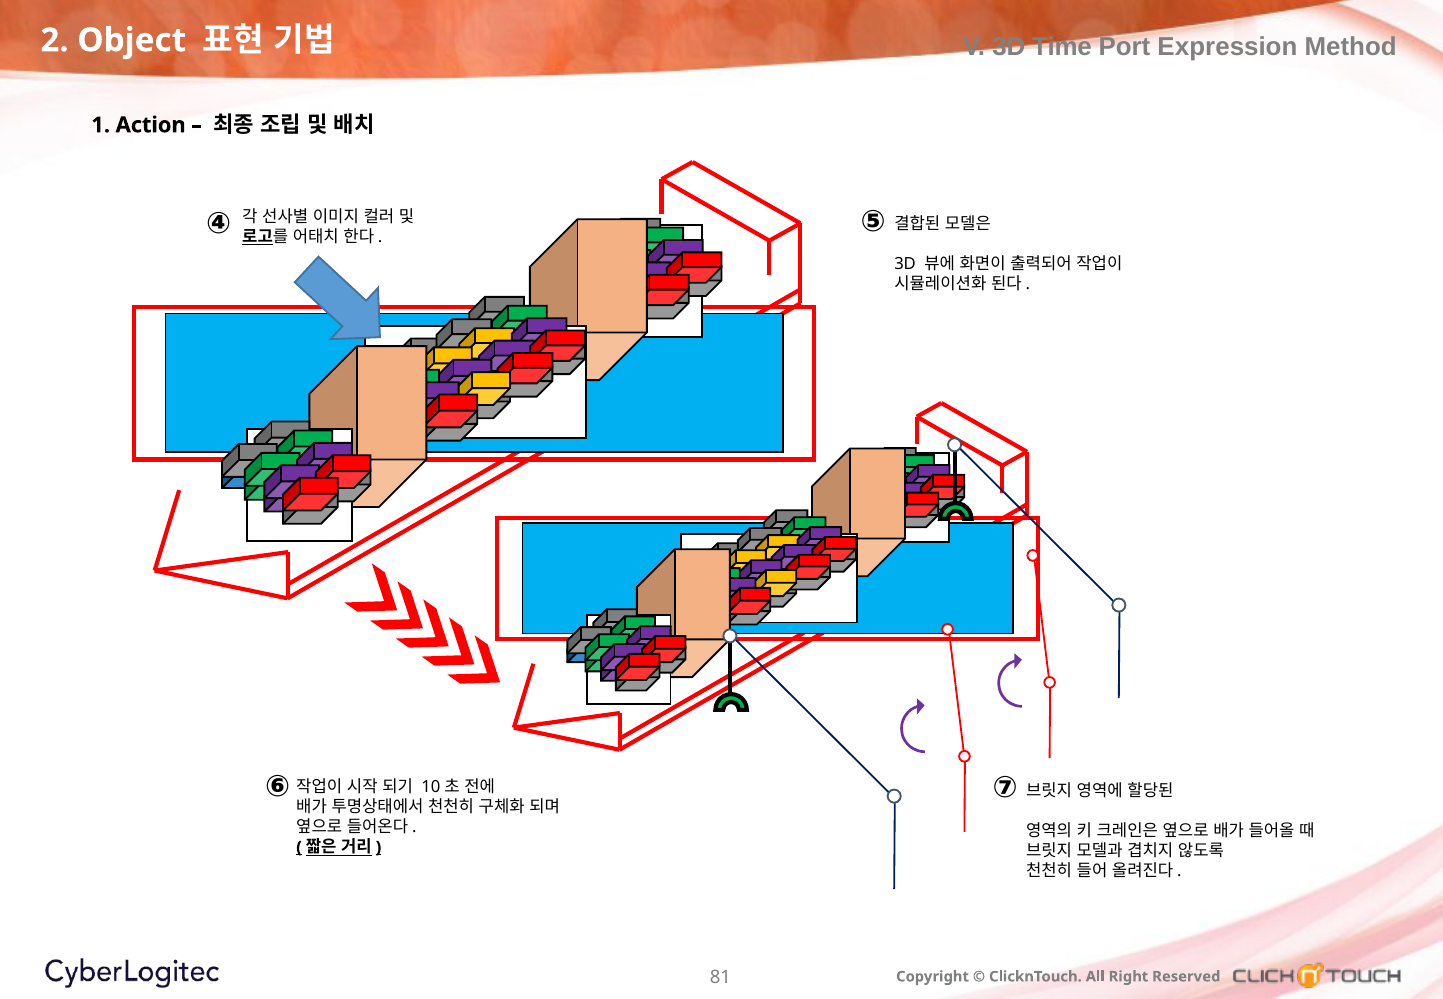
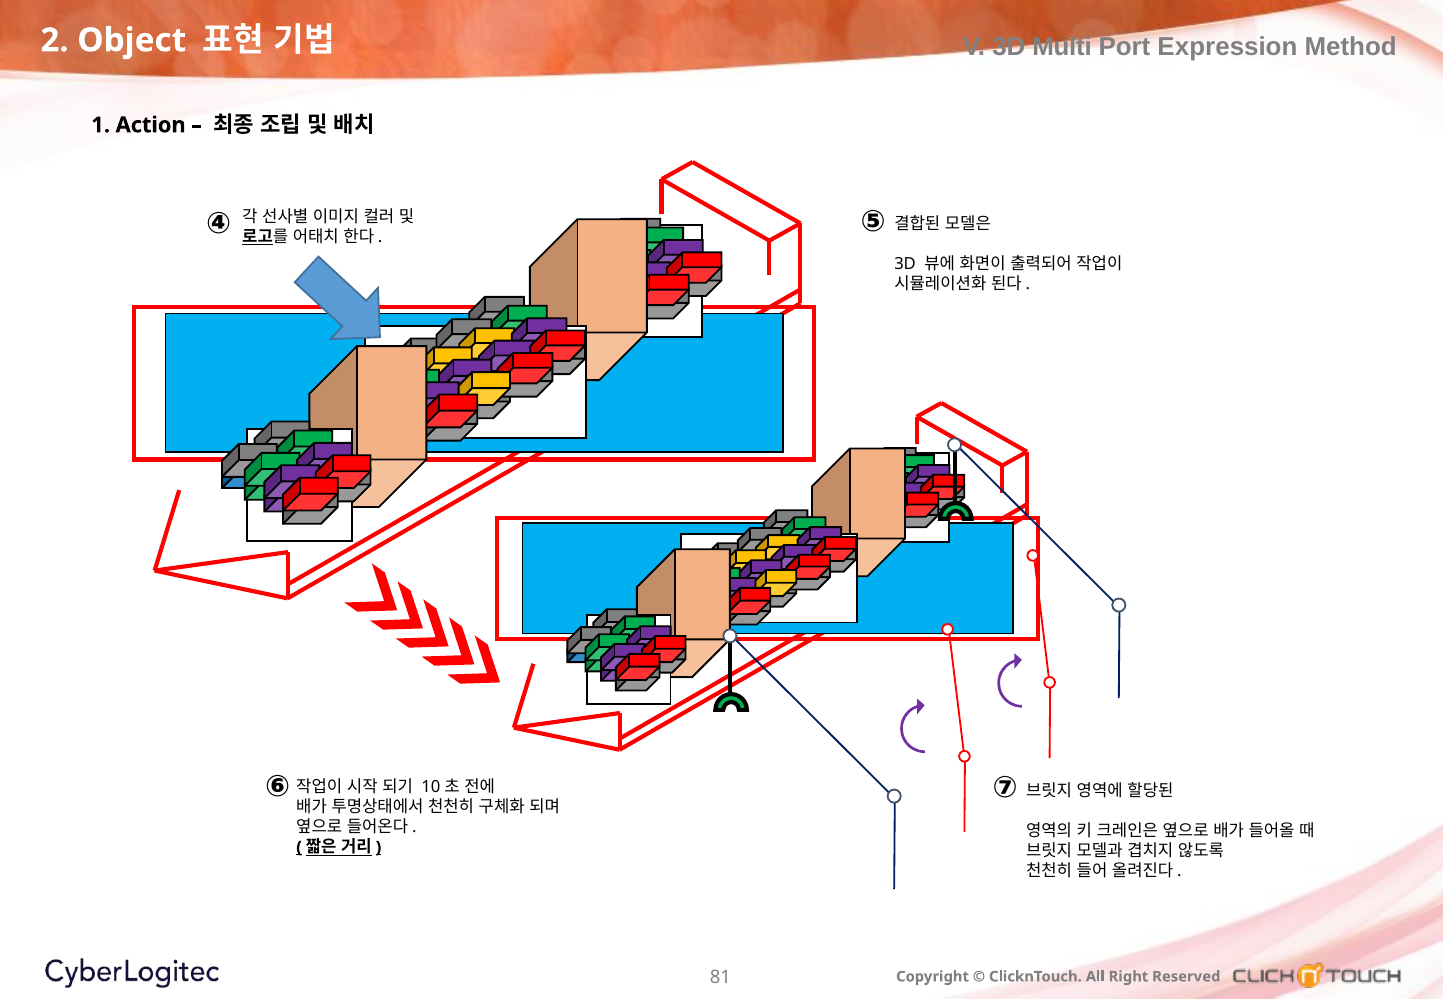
Time: Time -> Multi (1062, 47)
